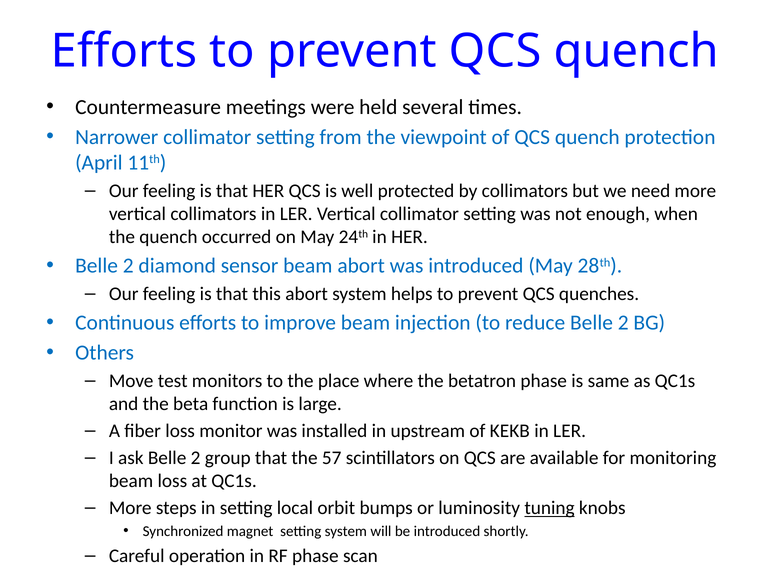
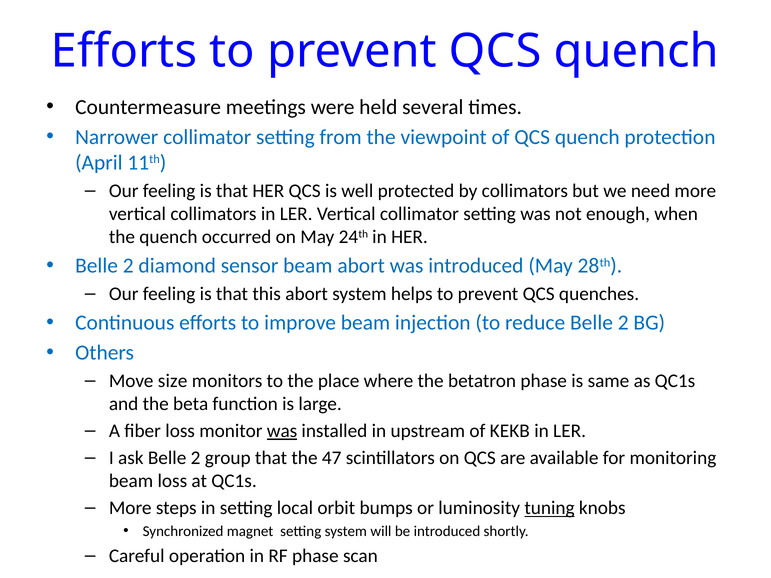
test: test -> size (173, 381)
was underline: none -> present (282, 431)
57: 57 -> 47 (332, 458)
